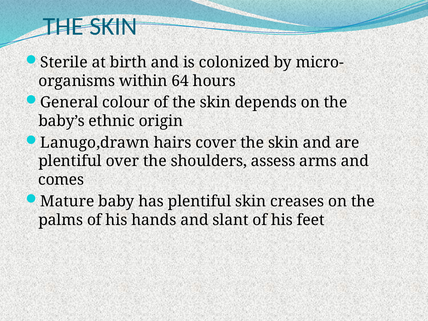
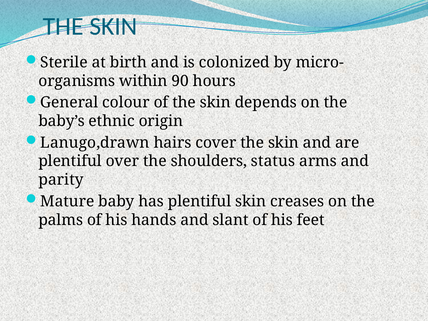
64: 64 -> 90 (180, 81)
assess: assess -> status (273, 161)
comes: comes -> parity (61, 180)
